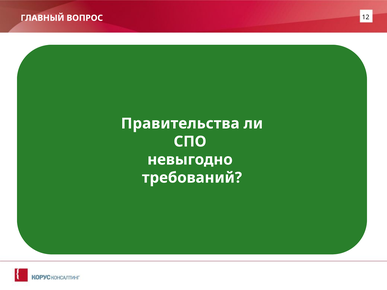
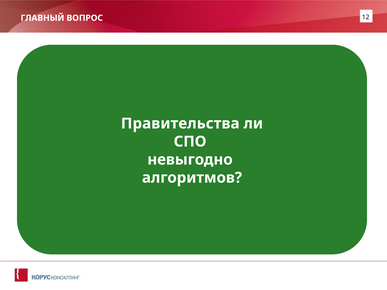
требований: требований -> алгоритмов (192, 178)
